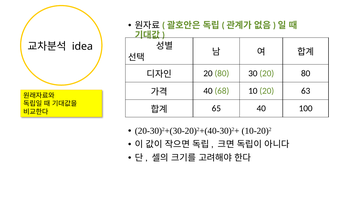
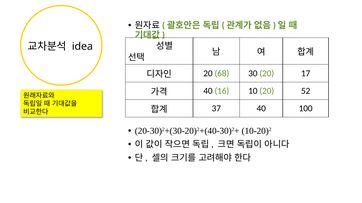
80: 80 -> 68 (222, 74)
30 20 80: 80 -> 17 (306, 74)
68: 68 -> 16 (222, 91)
63: 63 -> 52 (306, 91)
65: 65 -> 37 (216, 109)
